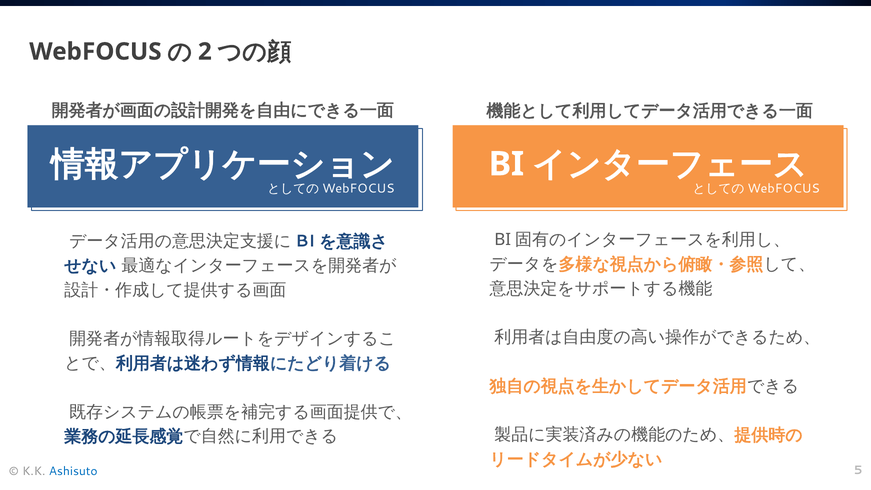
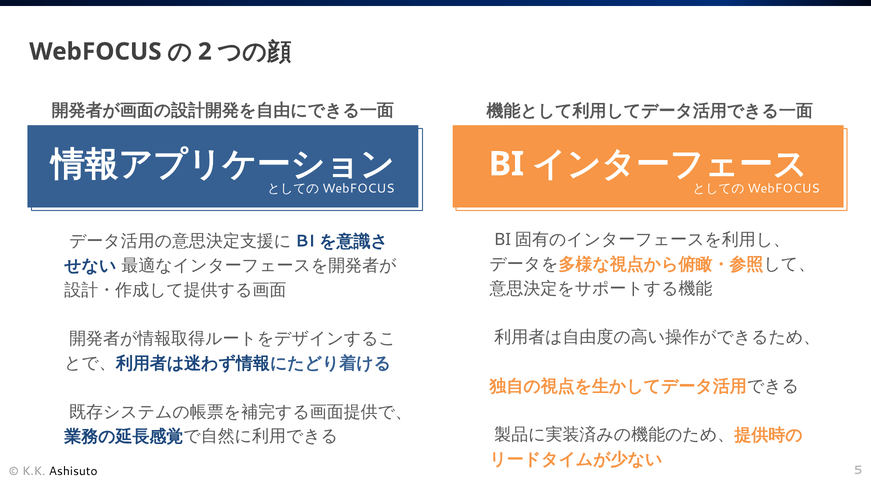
Ashisuto colour: blue -> black (73, 471)
